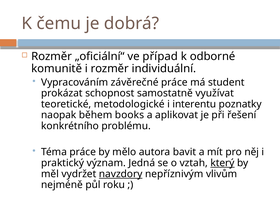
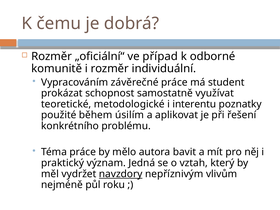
naopak: naopak -> použité (59, 115)
books: books -> úsilím (130, 115)
který underline: present -> none (222, 163)
